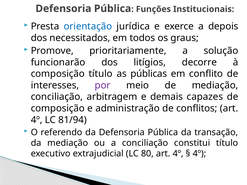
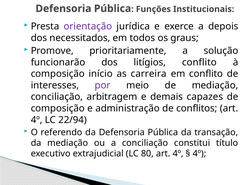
orientação colour: blue -> purple (88, 26)
litígios decorre: decorre -> conflito (199, 62)
composição título: título -> início (101, 74)
públicas: públicas -> carreira (149, 74)
81/94: 81/94 -> 22/94 (73, 120)
